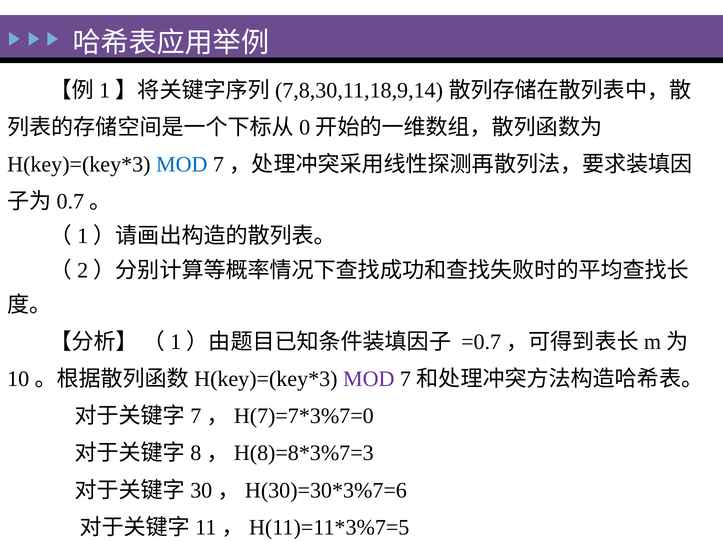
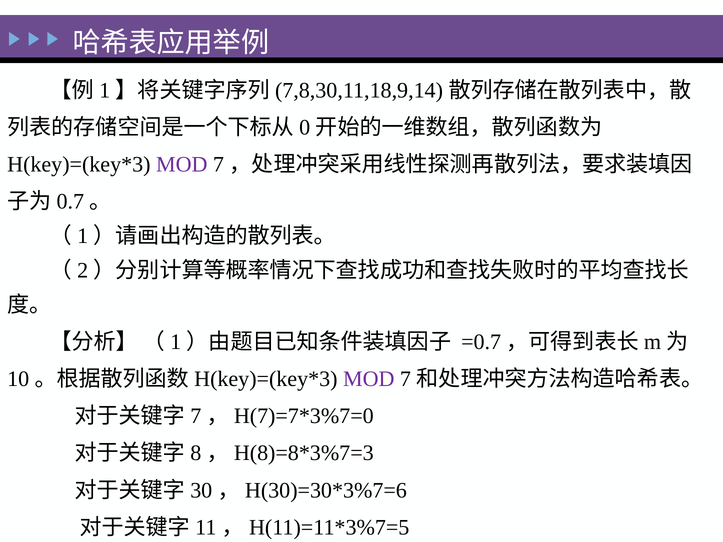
MOD colour: blue -> purple (182, 165)
